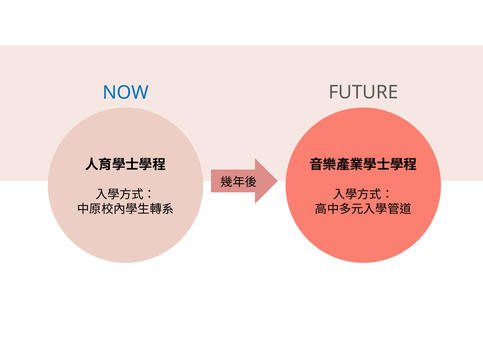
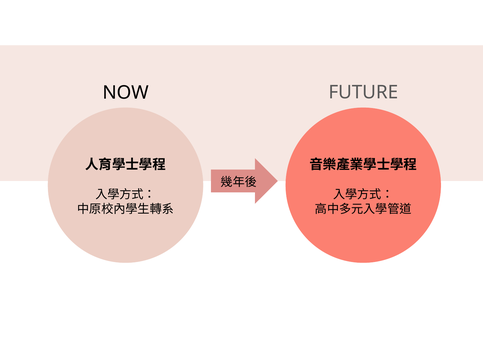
NOW colour: blue -> black (126, 93)
